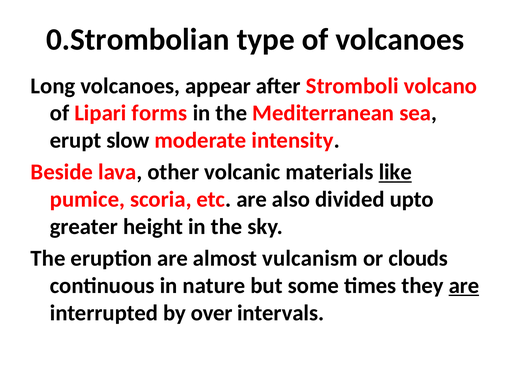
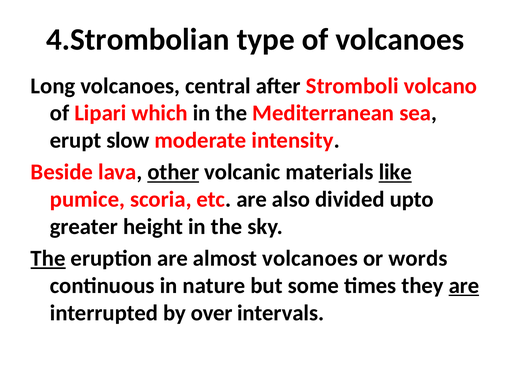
0.Strombolian: 0.Strombolian -> 4.Strombolian (138, 40)
appear: appear -> central (218, 86)
forms: forms -> which (160, 113)
other underline: none -> present (173, 172)
The underline: none -> present (48, 259)
almost vulcanism: vulcanism -> volcanoes (310, 259)
clouds: clouds -> words (418, 259)
